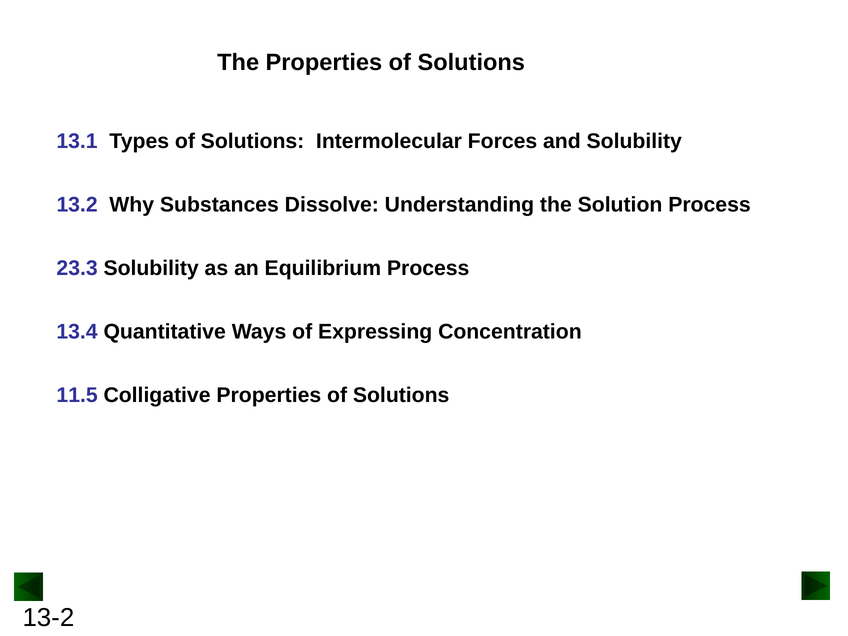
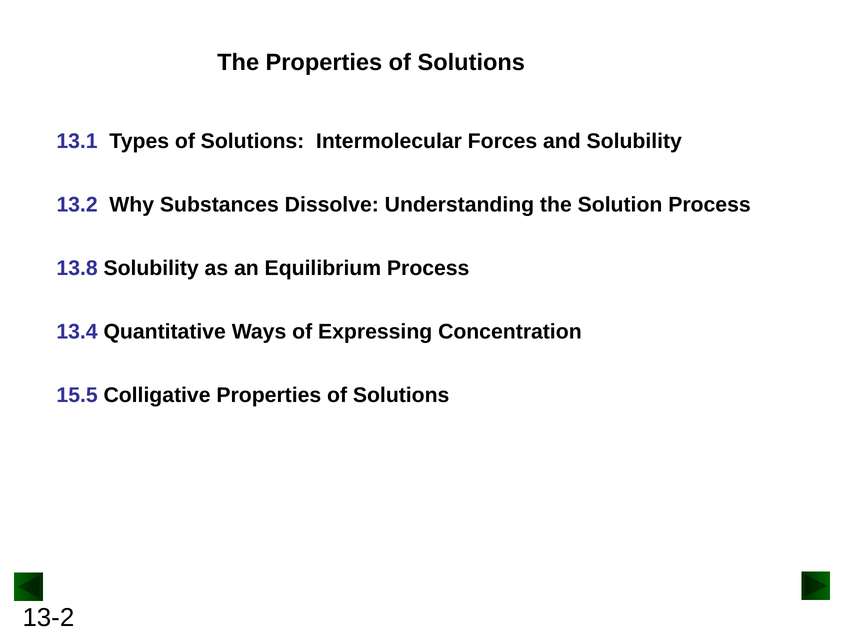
23.3: 23.3 -> 13.8 (77, 268)
11.5: 11.5 -> 15.5 (77, 395)
